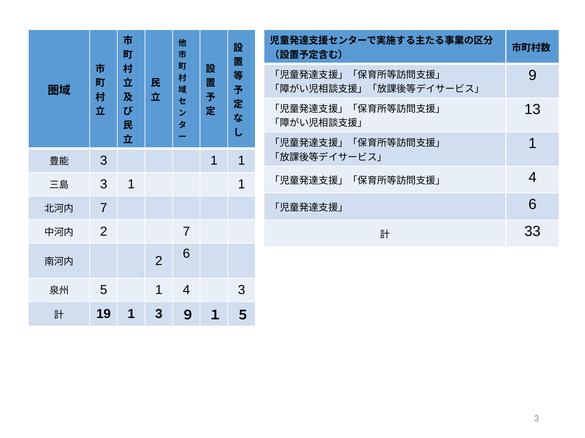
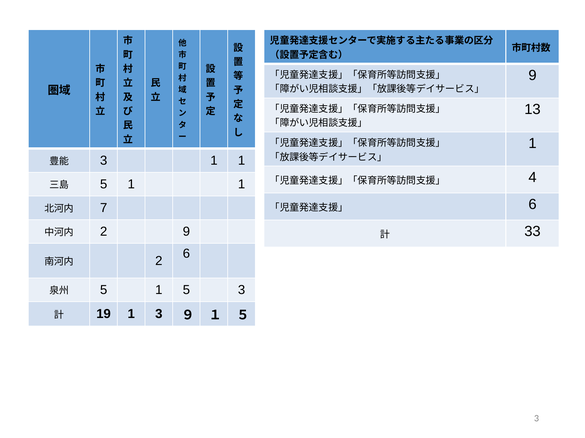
3: 3 -> 5 (104, 185)
2 7: 7 -> 9 (186, 232)
1 4: 4 -> 5 (186, 290)
